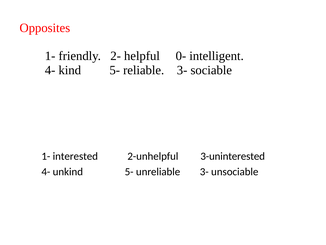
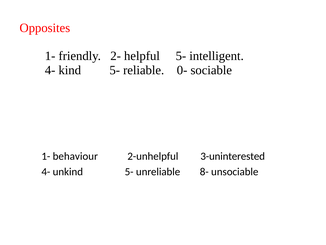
helpful 0-: 0- -> 5- (181, 56)
reliable 3-: 3- -> 0- (182, 70)
interested: interested -> behaviour (75, 156)
unreliable 3-: 3- -> 8- (204, 172)
